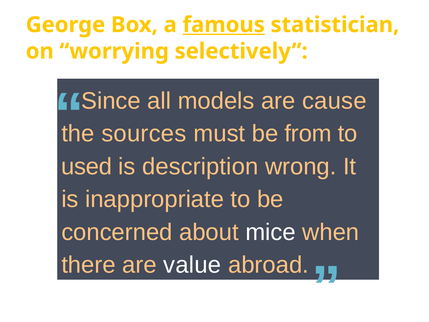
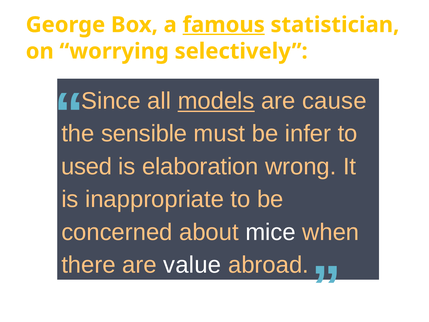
models underline: none -> present (216, 101)
sources: sources -> sensible (144, 134)
from: from -> infer (308, 134)
description: description -> elaboration (200, 166)
